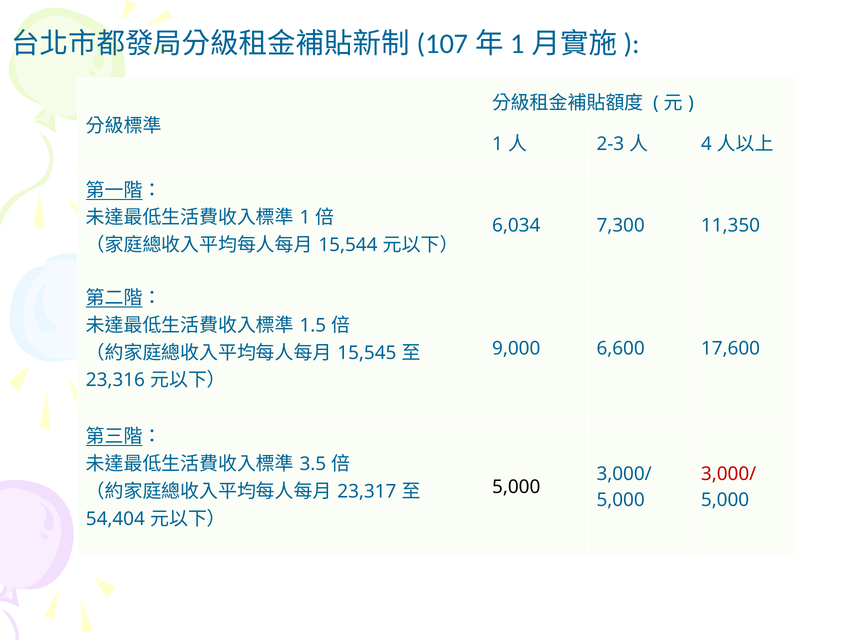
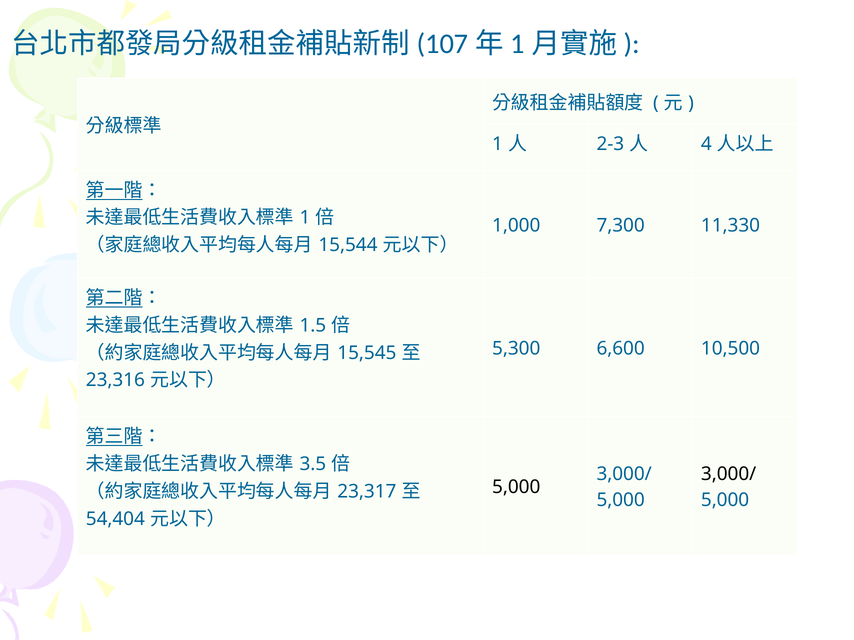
6,034: 6,034 -> 1,000 (516, 225)
11,350: 11,350 -> 11,330 (730, 225)
9,000: 9,000 -> 5,300 (516, 349)
17,600: 17,600 -> 10,500 (730, 349)
3,000/ colour: red -> black (729, 474)
